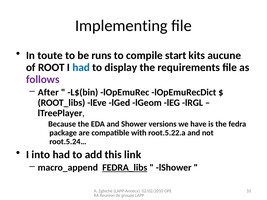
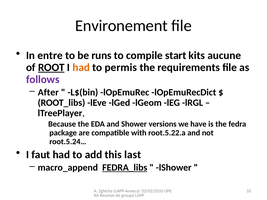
Implementing: Implementing -> Environement (121, 26)
toute: toute -> entre (50, 56)
ROOT underline: none -> present (51, 68)
had colour: blue -> orange (81, 68)
display: display -> permis (121, 68)
into: into -> faut (41, 155)
link: link -> last (133, 155)
